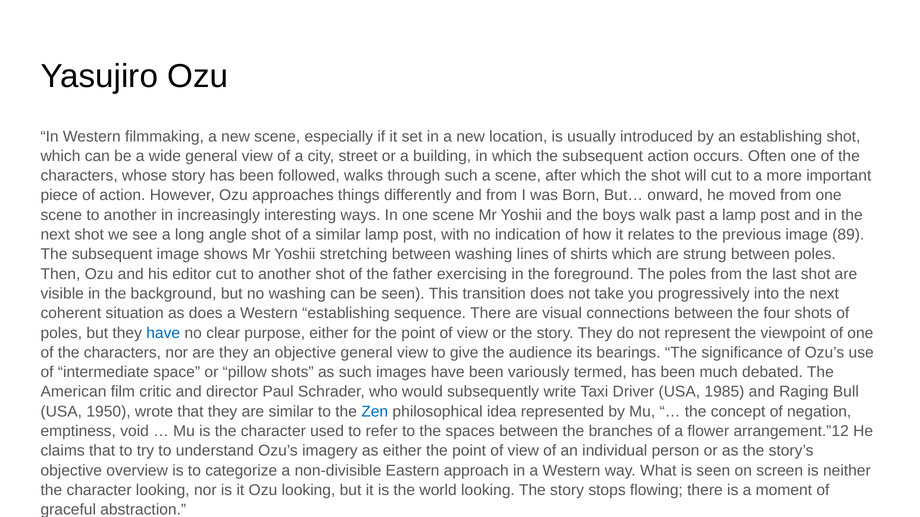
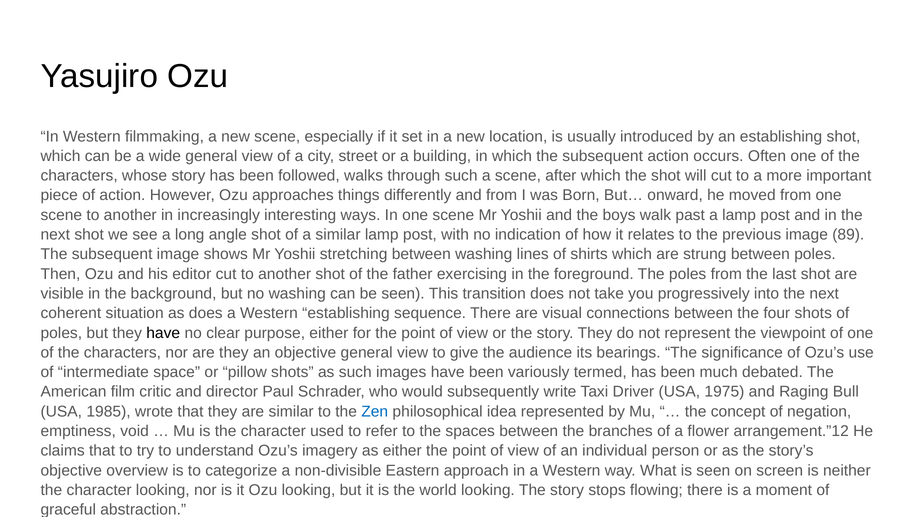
have colour: blue -> black (163, 333)
1985: 1985 -> 1975 (724, 392)
1950: 1950 -> 1985 (109, 412)
